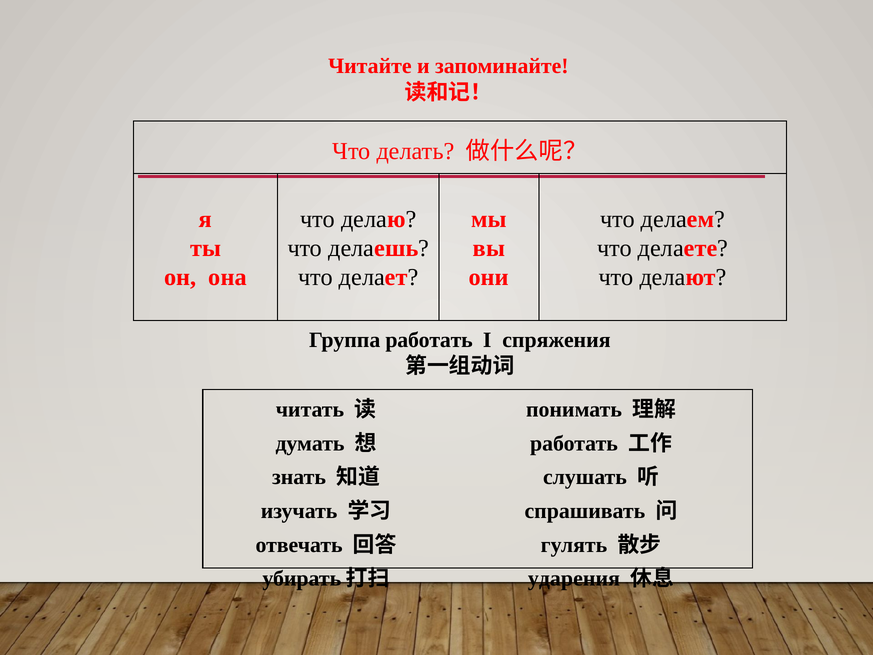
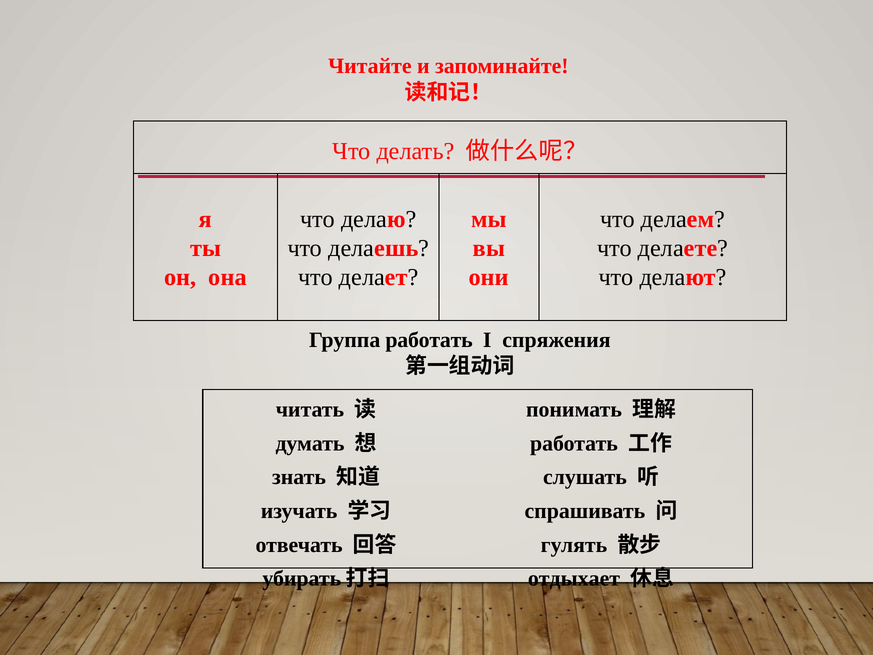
ударения: ударения -> отдыхает (574, 578)
